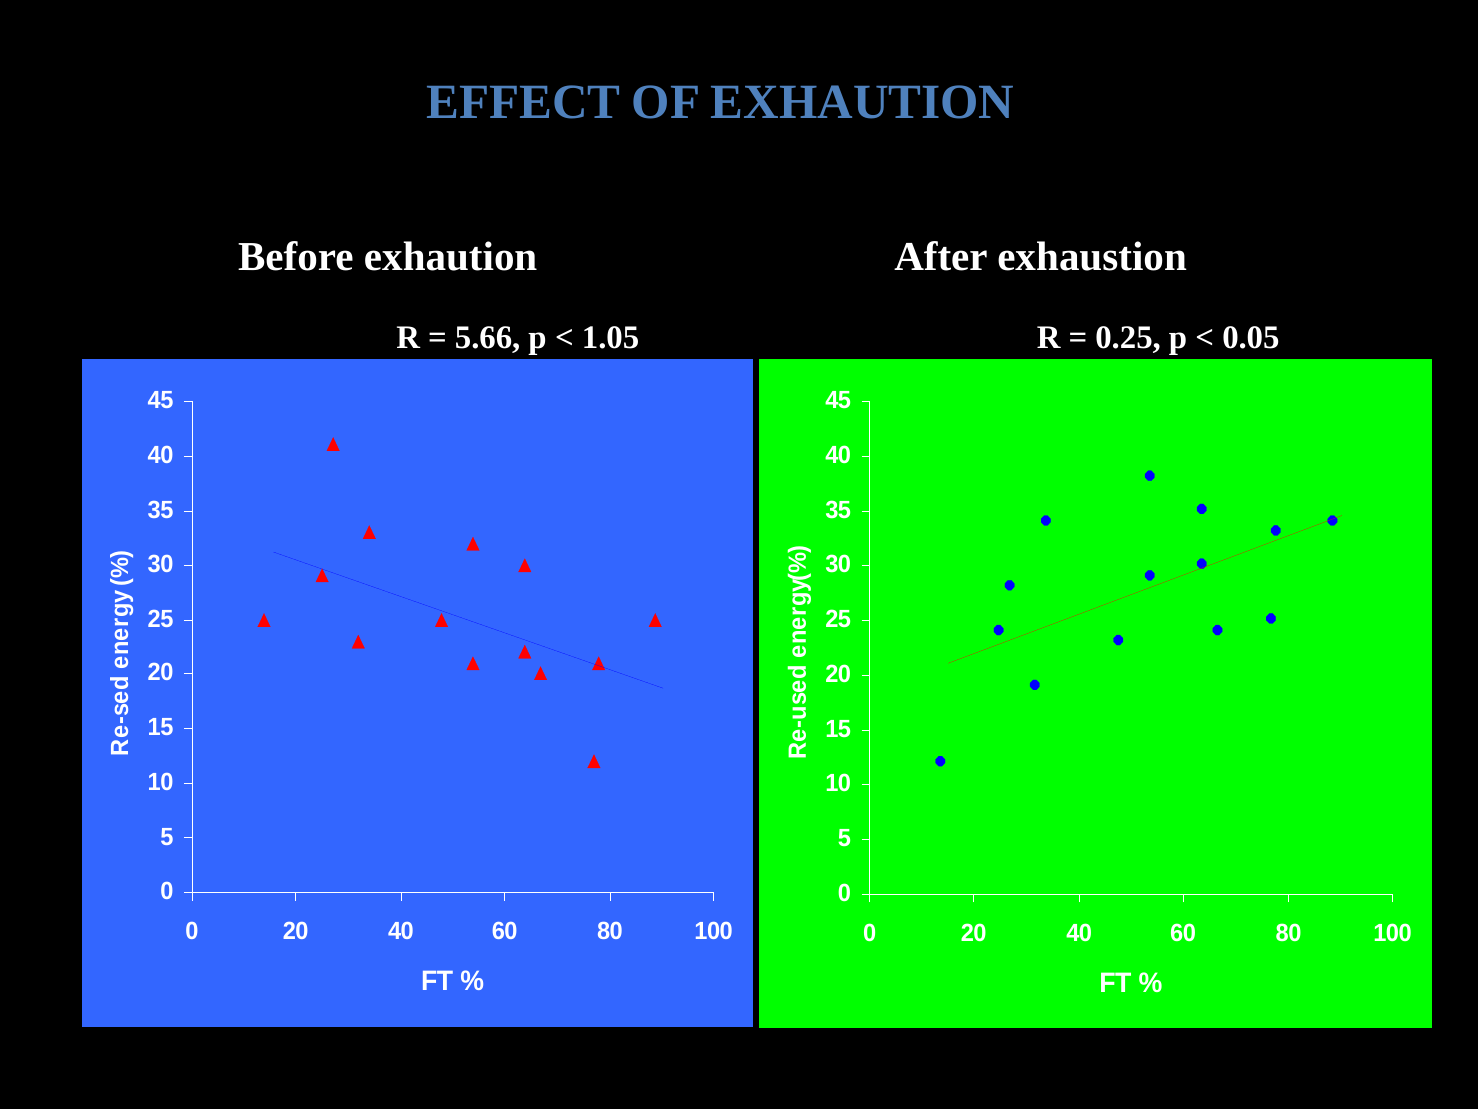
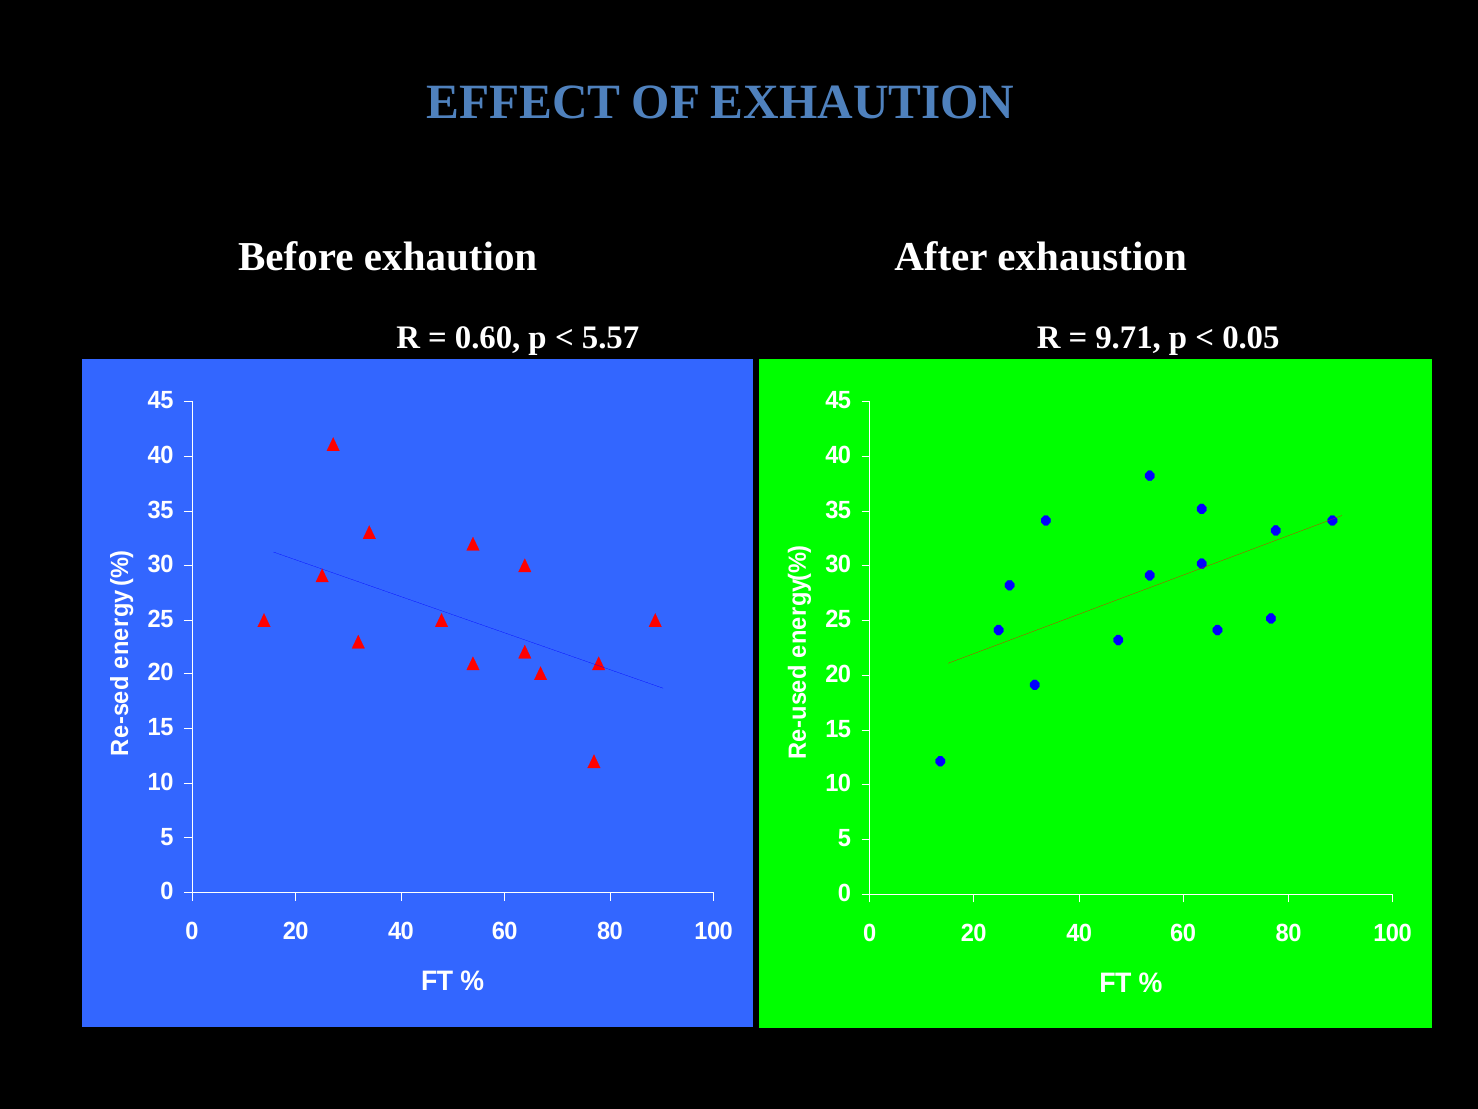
5.66: 5.66 -> 0.60 (488, 337)
1.05: 1.05 -> 5.57 (611, 337)
0.25: 0.25 -> 9.71 (1128, 337)
